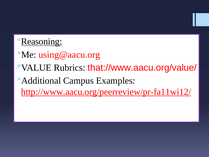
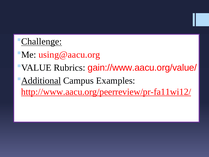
Reasoning: Reasoning -> Challenge (42, 42)
that://www.aacu.org/value/: that://www.aacu.org/value/ -> gain://www.aacu.org/value/ (142, 68)
Additional underline: none -> present (41, 81)
